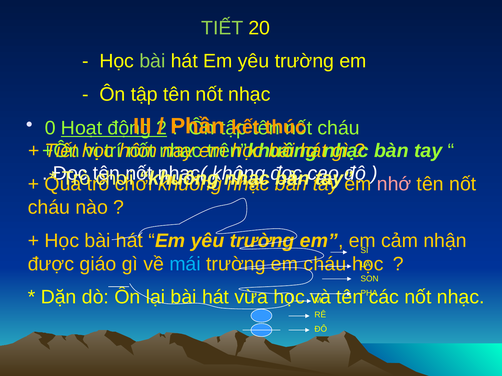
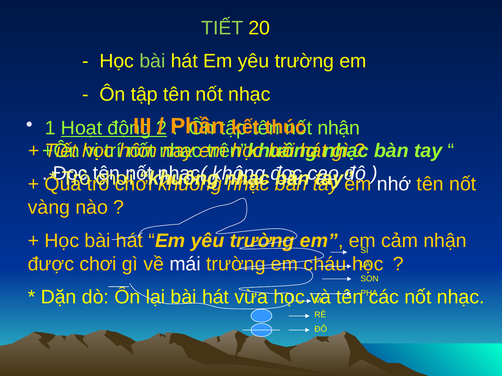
0: 0 -> 1 (50, 128)
cháu: cháu -> nhận (339, 128)
nhớ colour: pink -> white (394, 184)
cháu: cháu -> vàng (49, 208)
được giáo: giáo -> chơi (98, 264)
mái colour: light blue -> white (185, 264)
